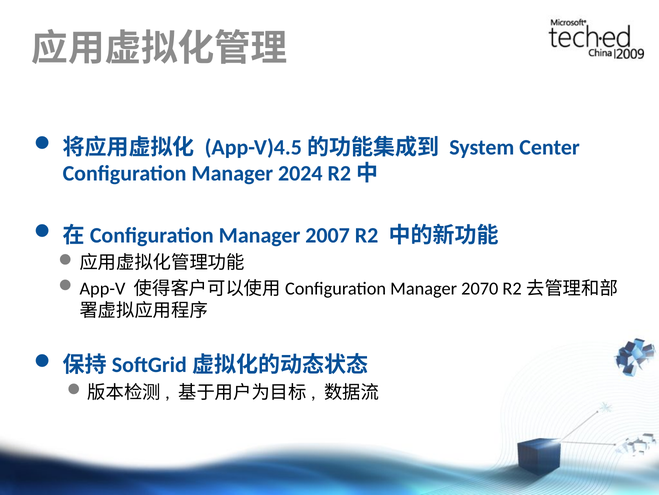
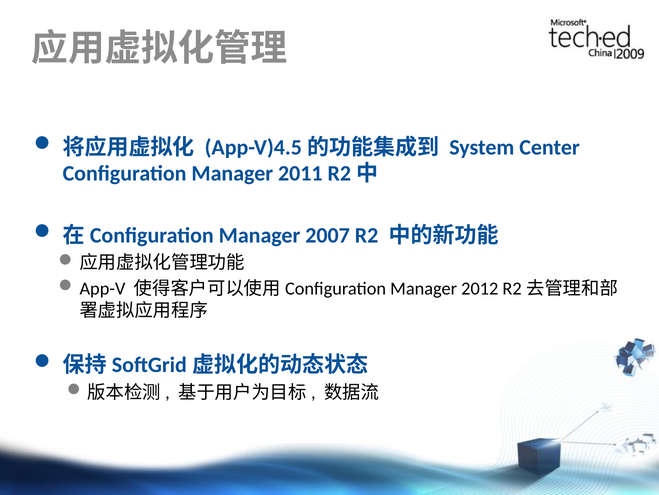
2024: 2024 -> 2011 (300, 173)
2070: 2070 -> 2012 (480, 288)
